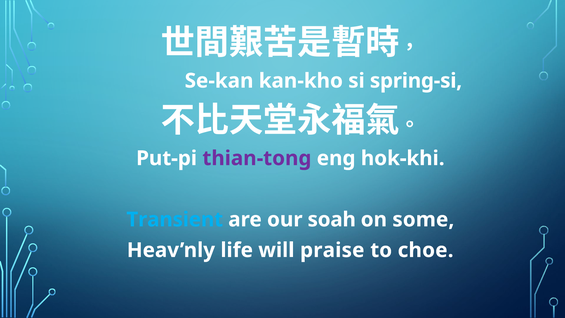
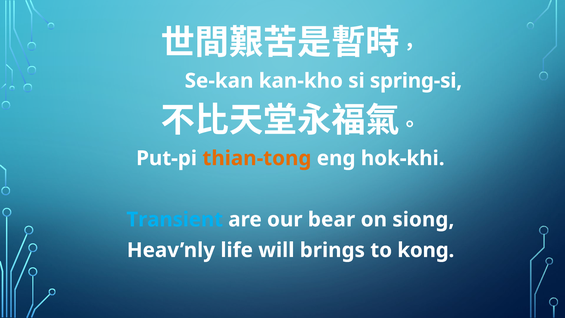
thian-tong colour: purple -> orange (257, 158)
soah: soah -> bear (332, 219)
some: some -> siong (423, 219)
praise: praise -> brings (332, 250)
choe: choe -> kong (426, 250)
